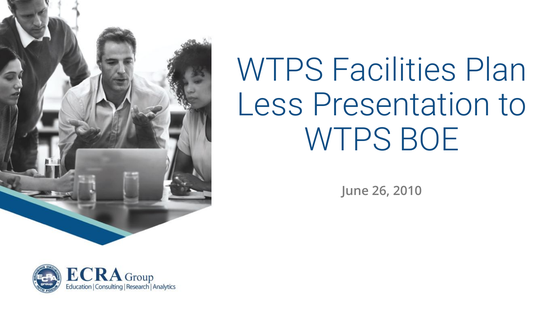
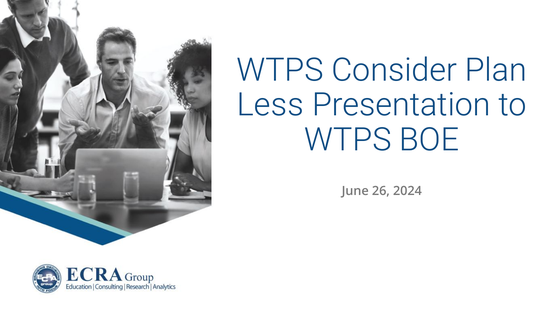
Facilities: Facilities -> Consider (394, 70)
2010: 2010 -> 2024 (407, 191)
